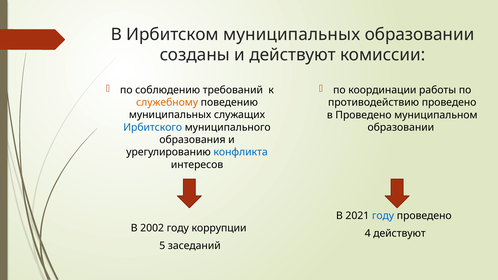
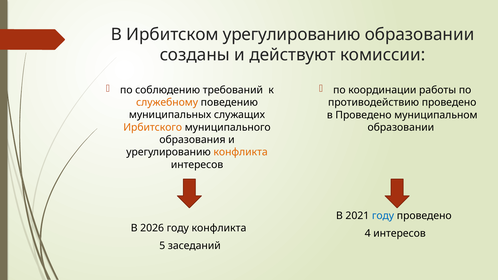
Ирбитском муниципальных: муниципальных -> урегулированию (292, 34)
Ирбитского colour: blue -> orange (153, 127)
конфликта colour: blue -> orange (241, 152)
2002: 2002 -> 2026 (152, 228)
году коррупции: коррупции -> конфликта (219, 228)
4 действуют: действуют -> интересов (399, 233)
